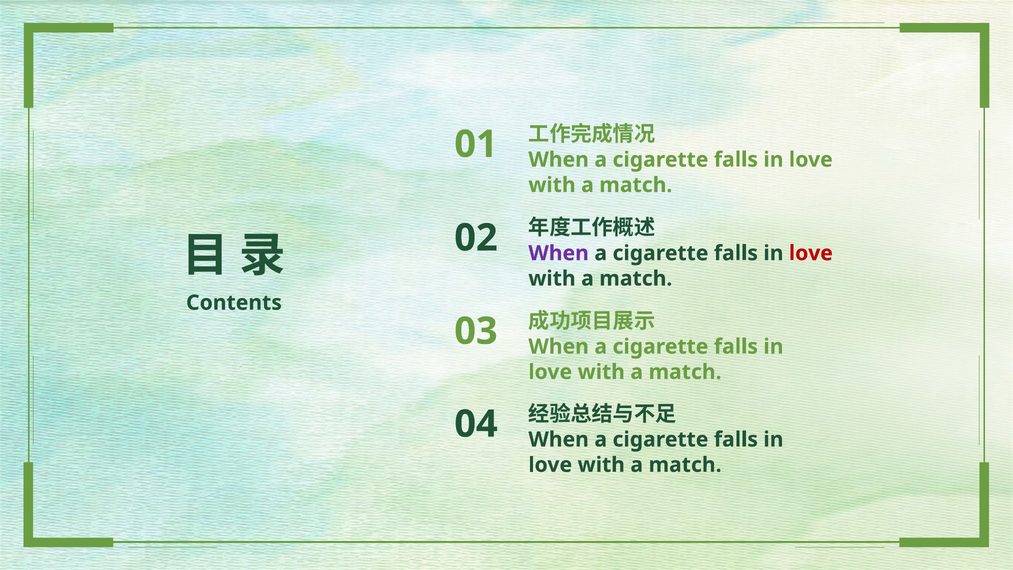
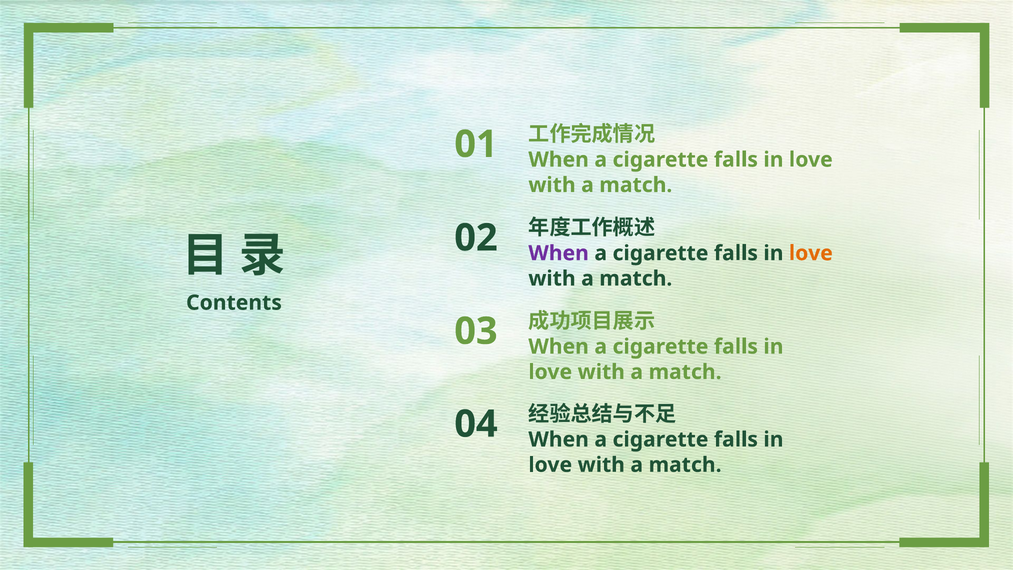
love colour: red -> orange (811, 253)
